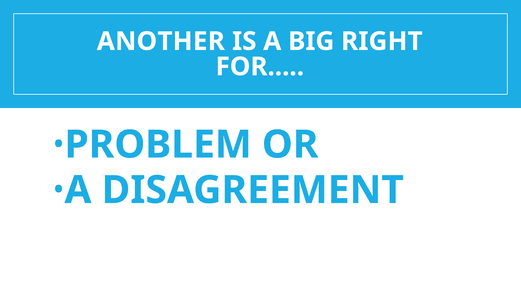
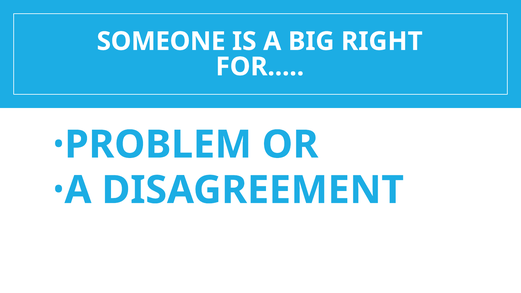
ANOTHER: ANOTHER -> SOMEONE (161, 41)
